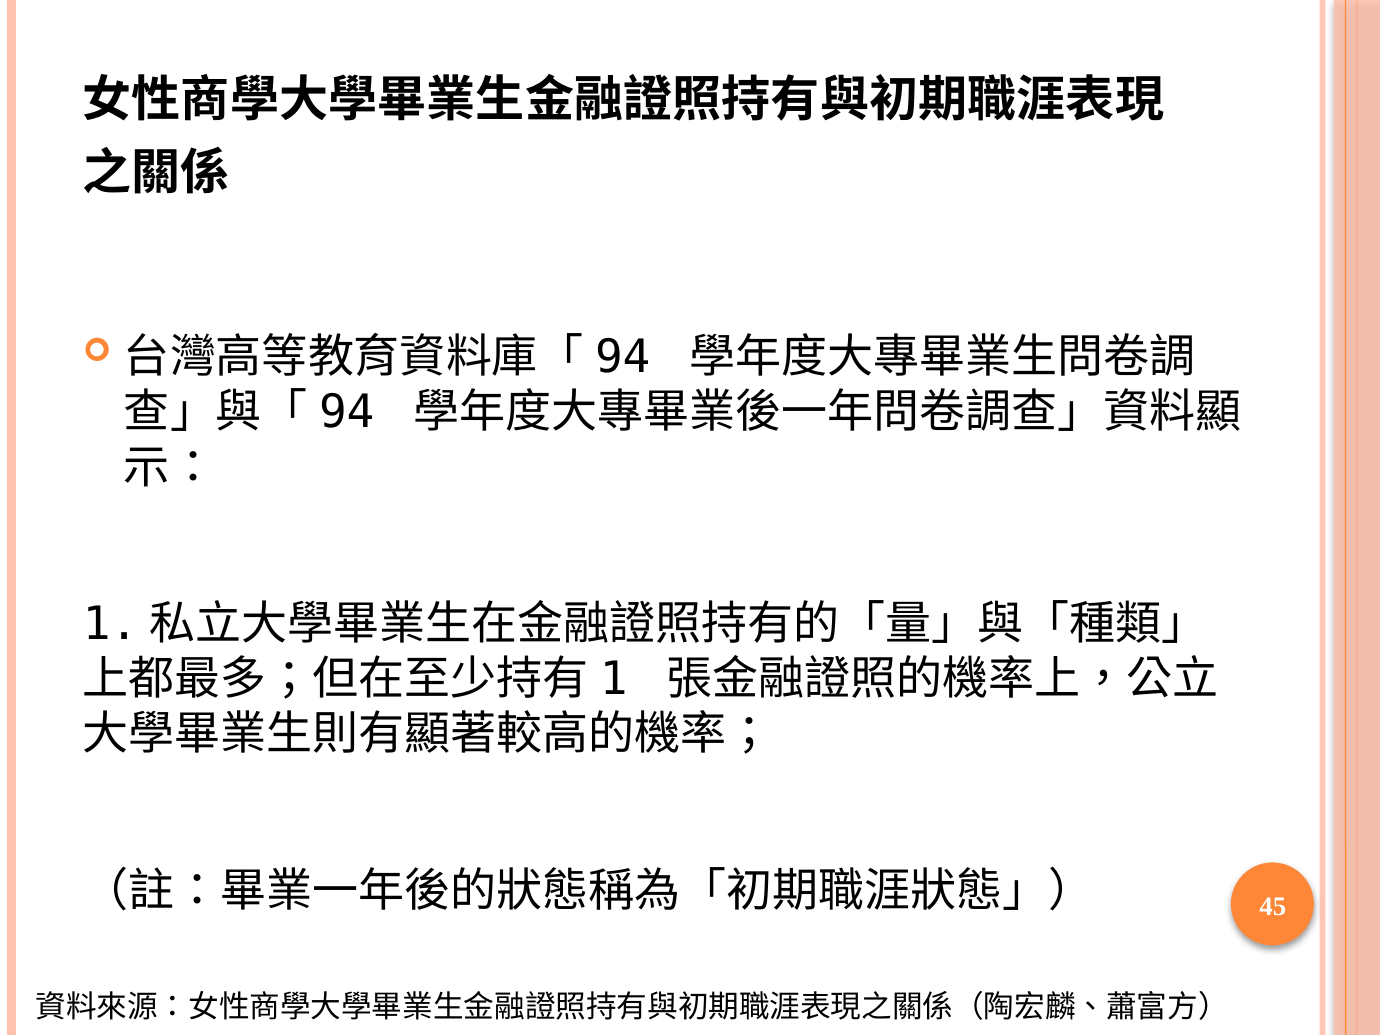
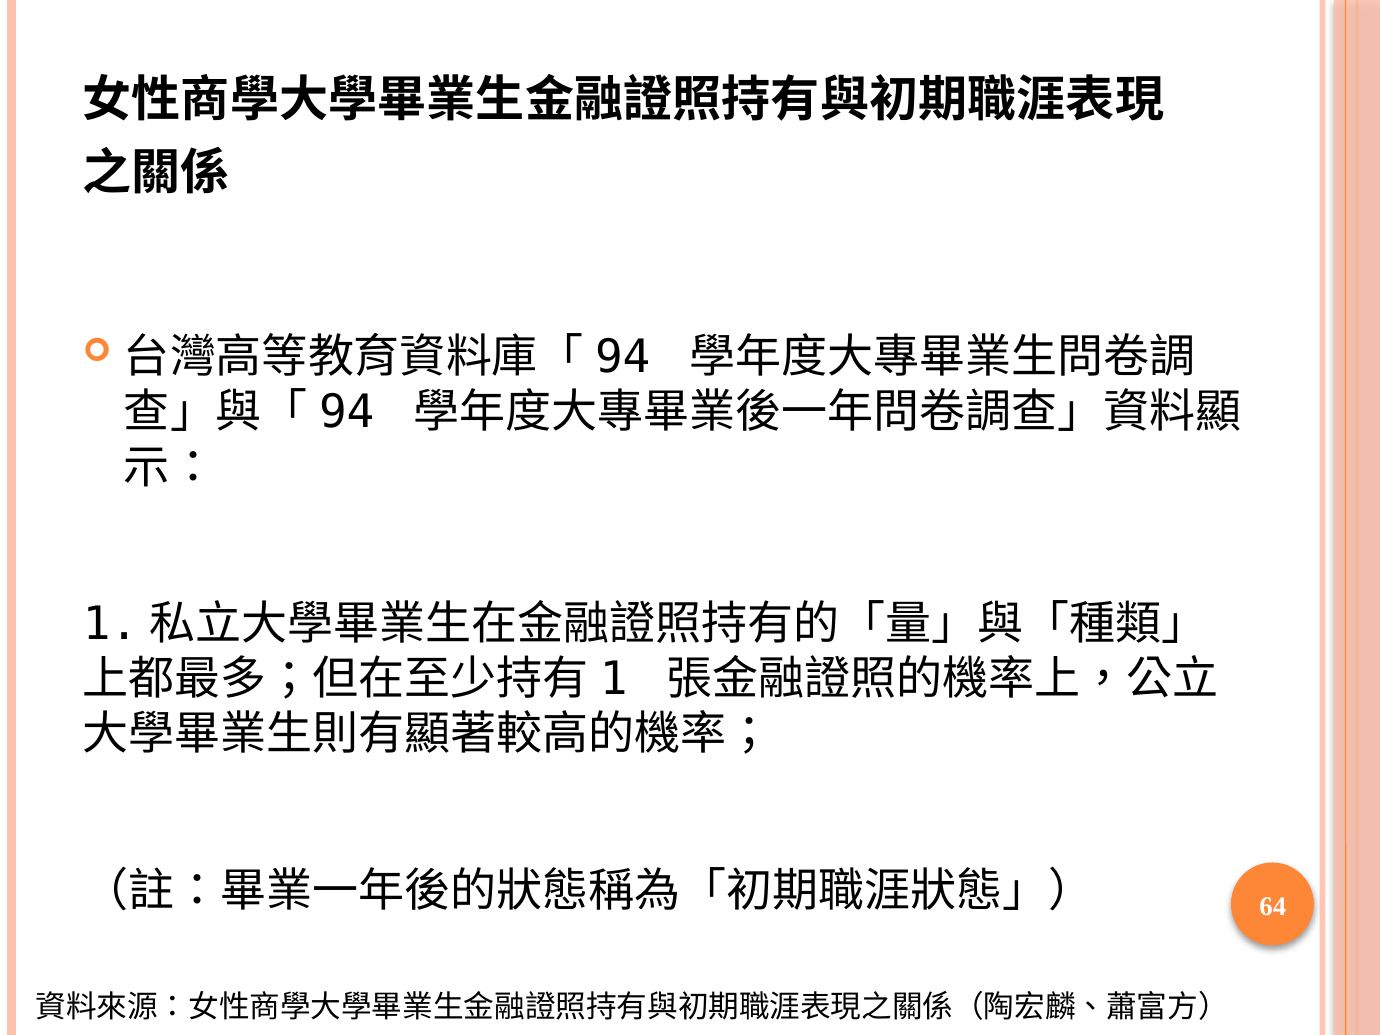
45: 45 -> 64 (1273, 907)
